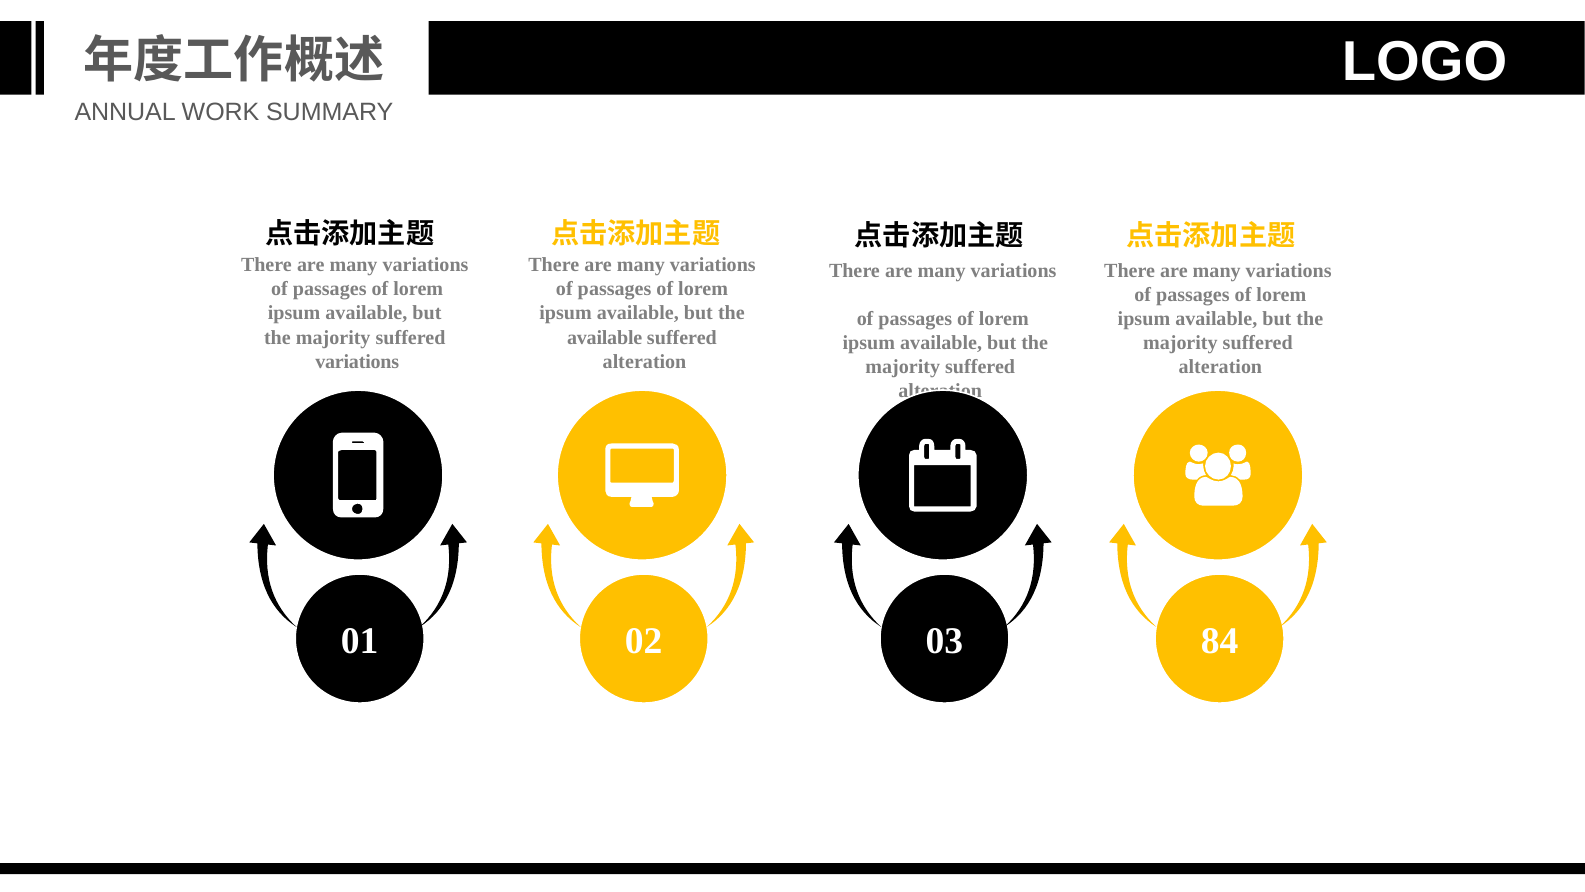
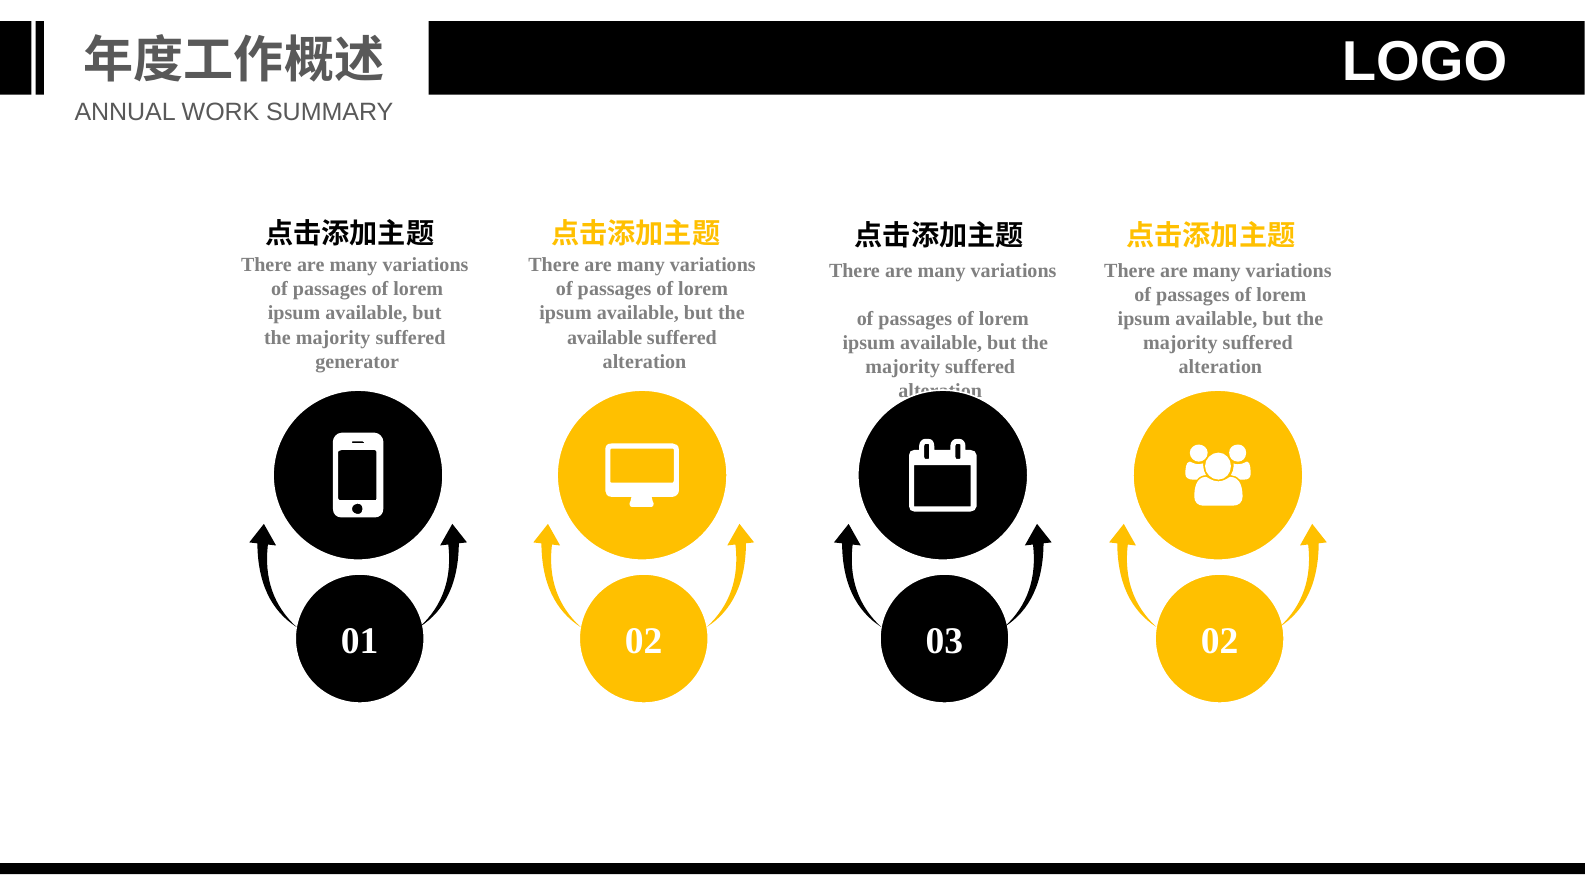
variations: variations -> generator (357, 361)
03 84: 84 -> 02 (1220, 641)
